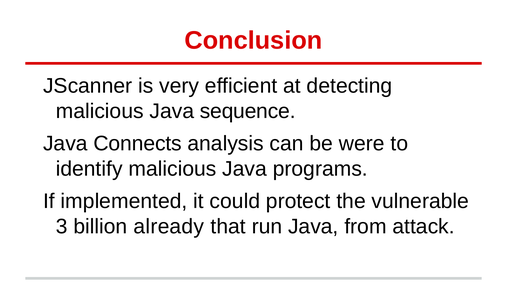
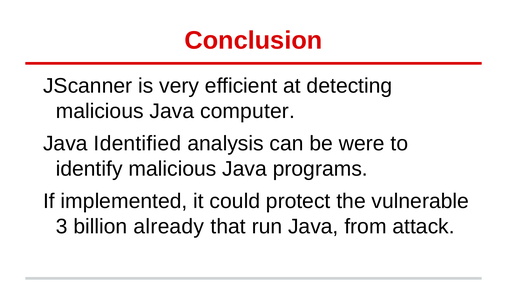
sequence: sequence -> computer (247, 111)
Connects: Connects -> Identified (137, 144)
